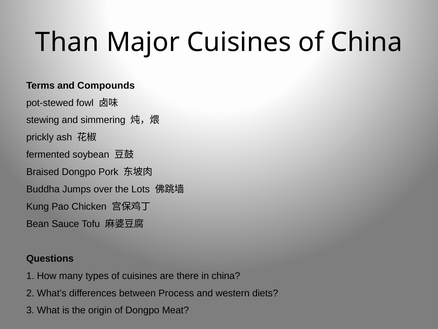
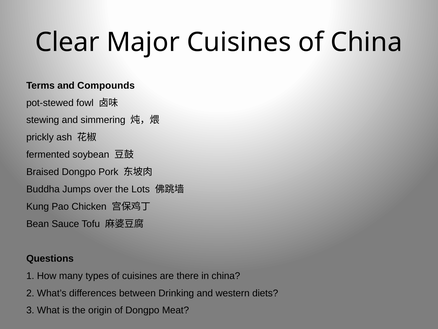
Than: Than -> Clear (67, 42)
Process: Process -> Drinking (176, 293)
